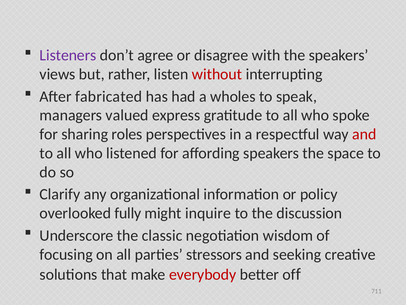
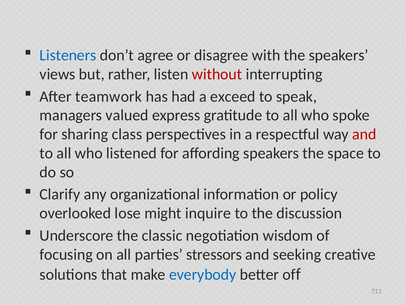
Listeners colour: purple -> blue (68, 55)
fabricated: fabricated -> teamwork (109, 96)
wholes: wholes -> exceed (233, 96)
roles: roles -> class (127, 134)
fully: fully -> lose (128, 213)
everybody colour: red -> blue (203, 274)
